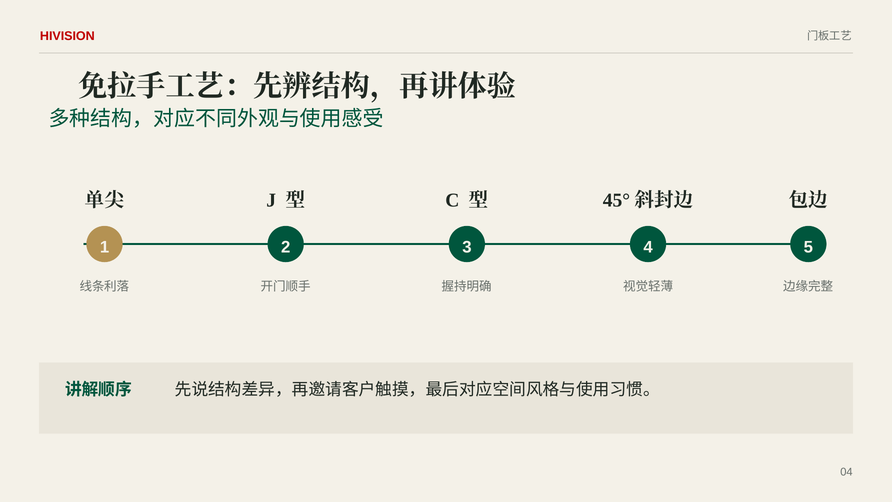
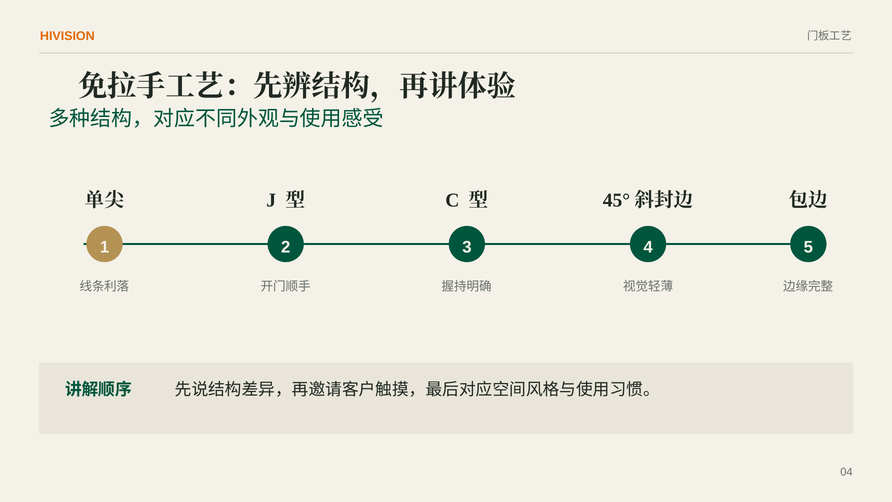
HIVISION colour: red -> orange (67, 36)
